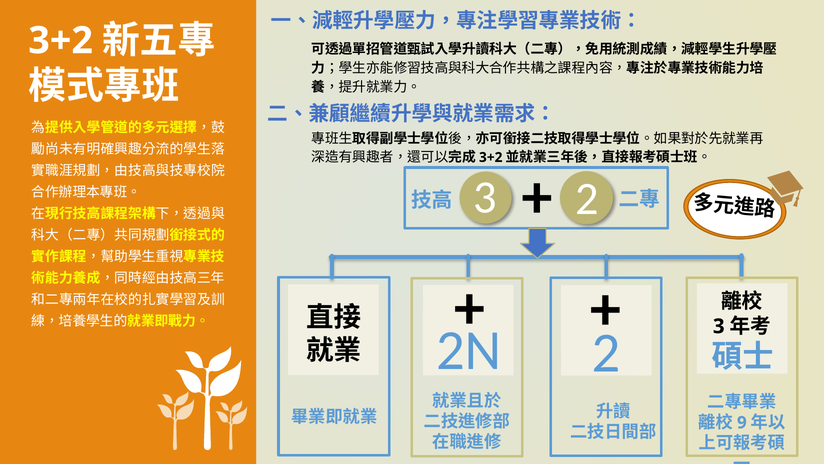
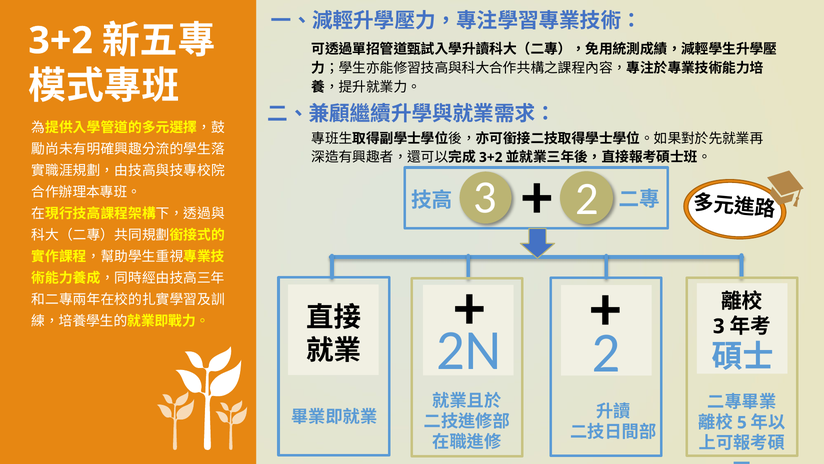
9: 9 -> 5 (742, 422)
